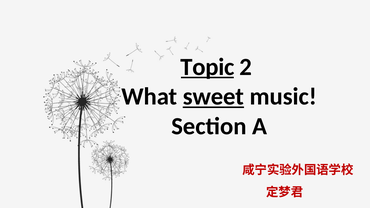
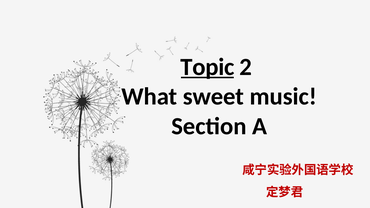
sweet underline: present -> none (213, 97)
